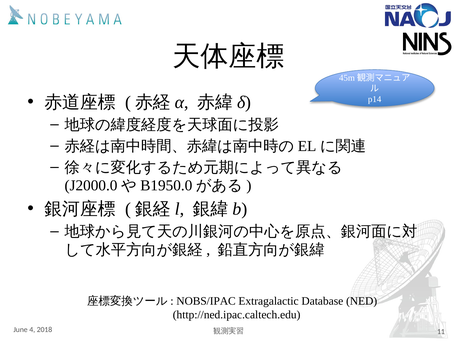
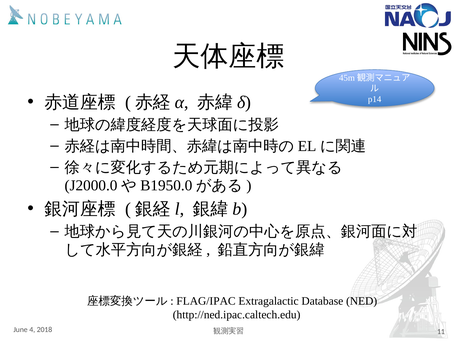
NOBS/IPAC: NOBS/IPAC -> FLAG/IPAC (206, 302)
